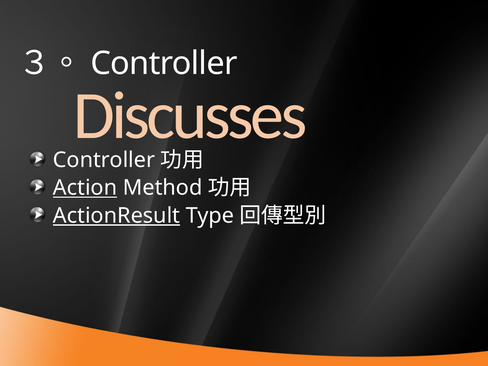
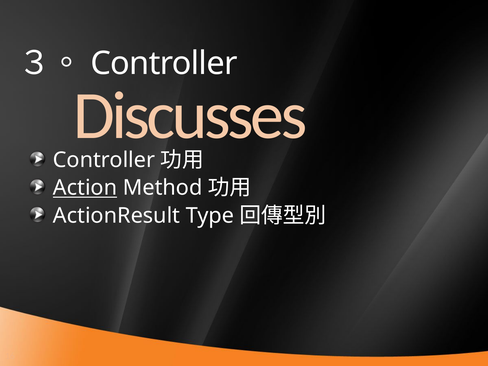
ActionResult underline: present -> none (117, 216)
